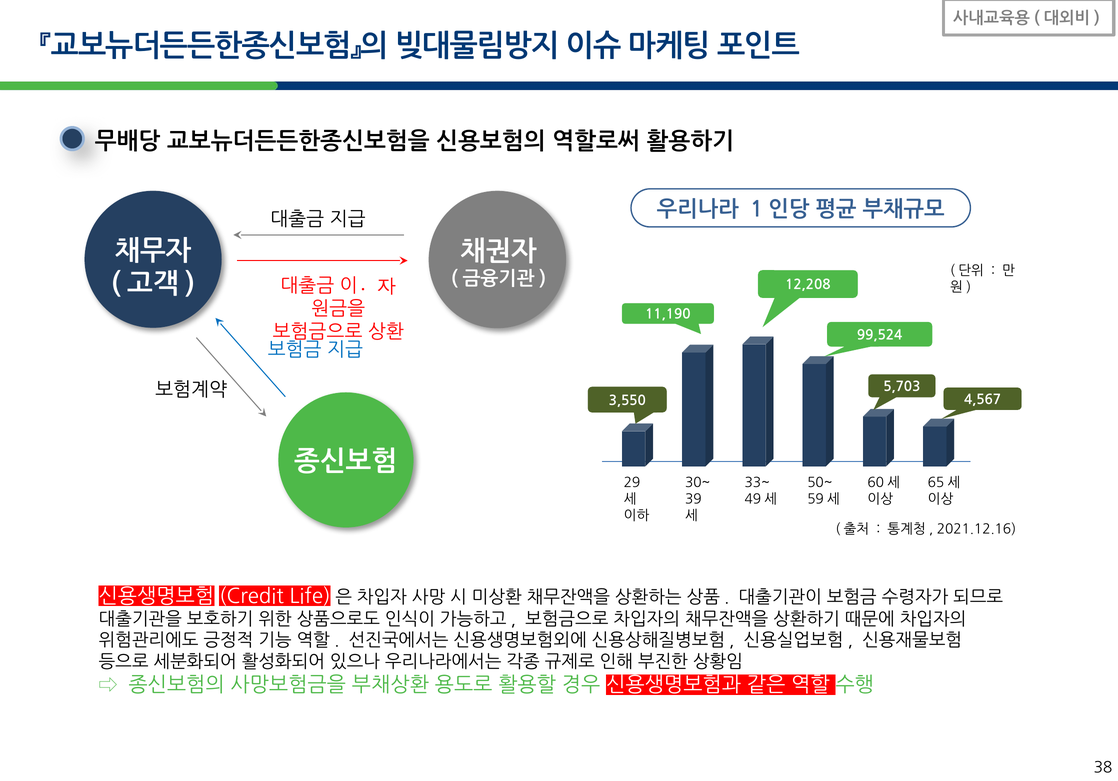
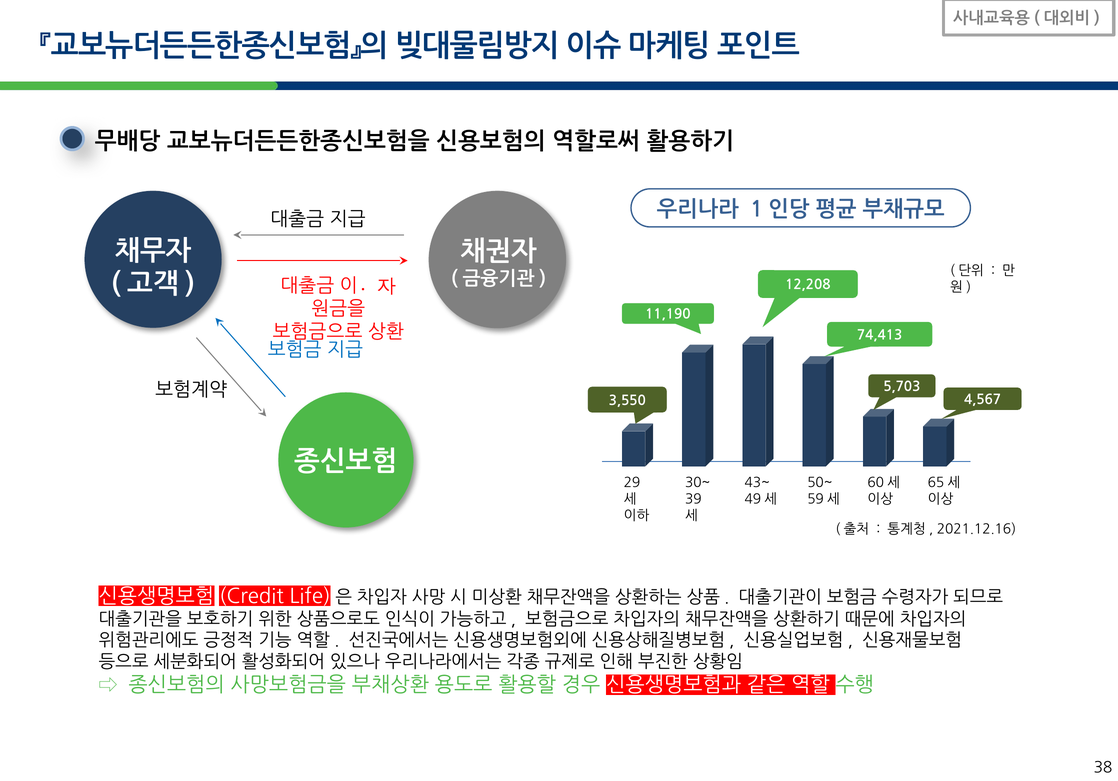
99,524: 99,524 -> 74,413 (880, 335)
33~: 33~ -> 43~ (757, 483)
